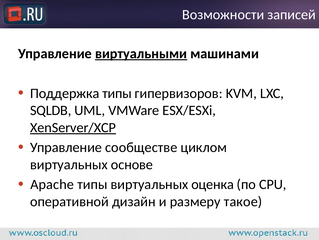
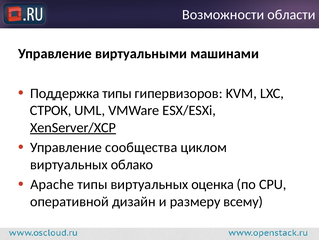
записей: записей -> области (292, 15)
виртуальными underline: present -> none (141, 53)
SQLDB: SQLDB -> СТРОК (51, 110)
сообществе: сообществе -> сообщества (141, 147)
основе: основе -> облако (132, 164)
такое: такое -> всему (243, 201)
